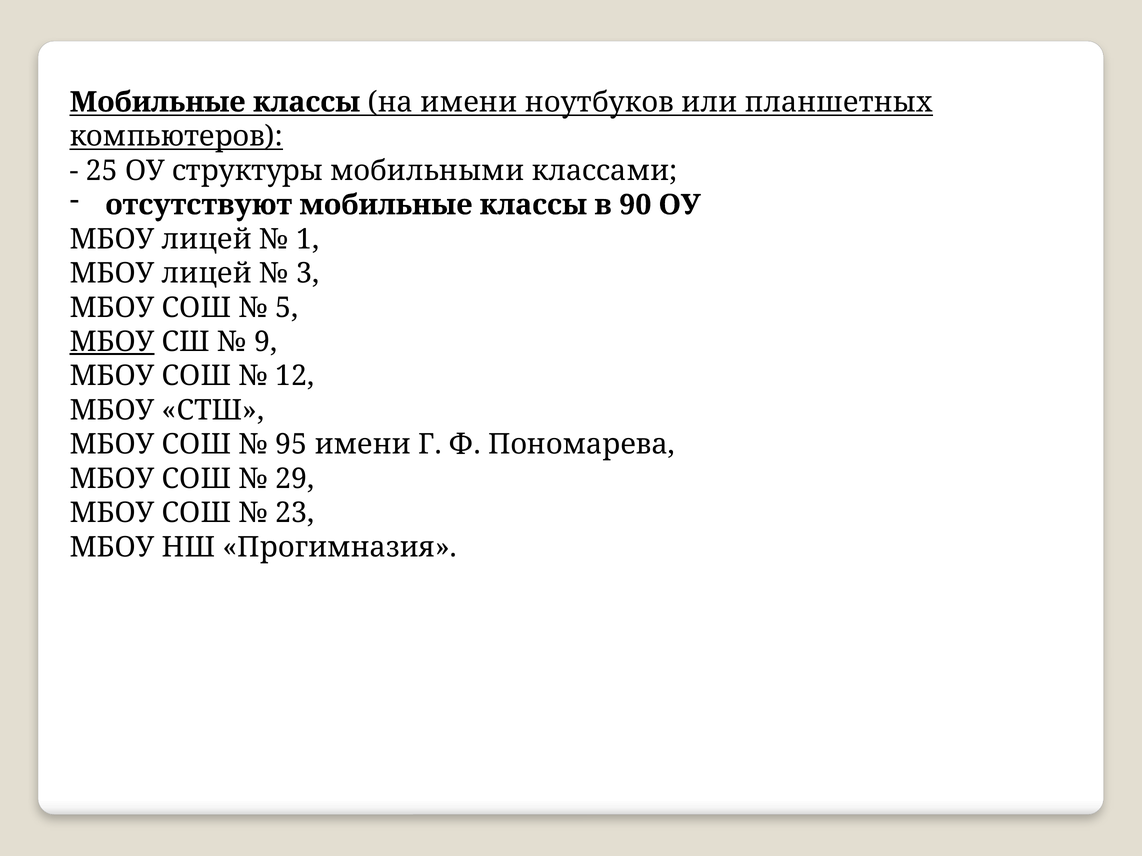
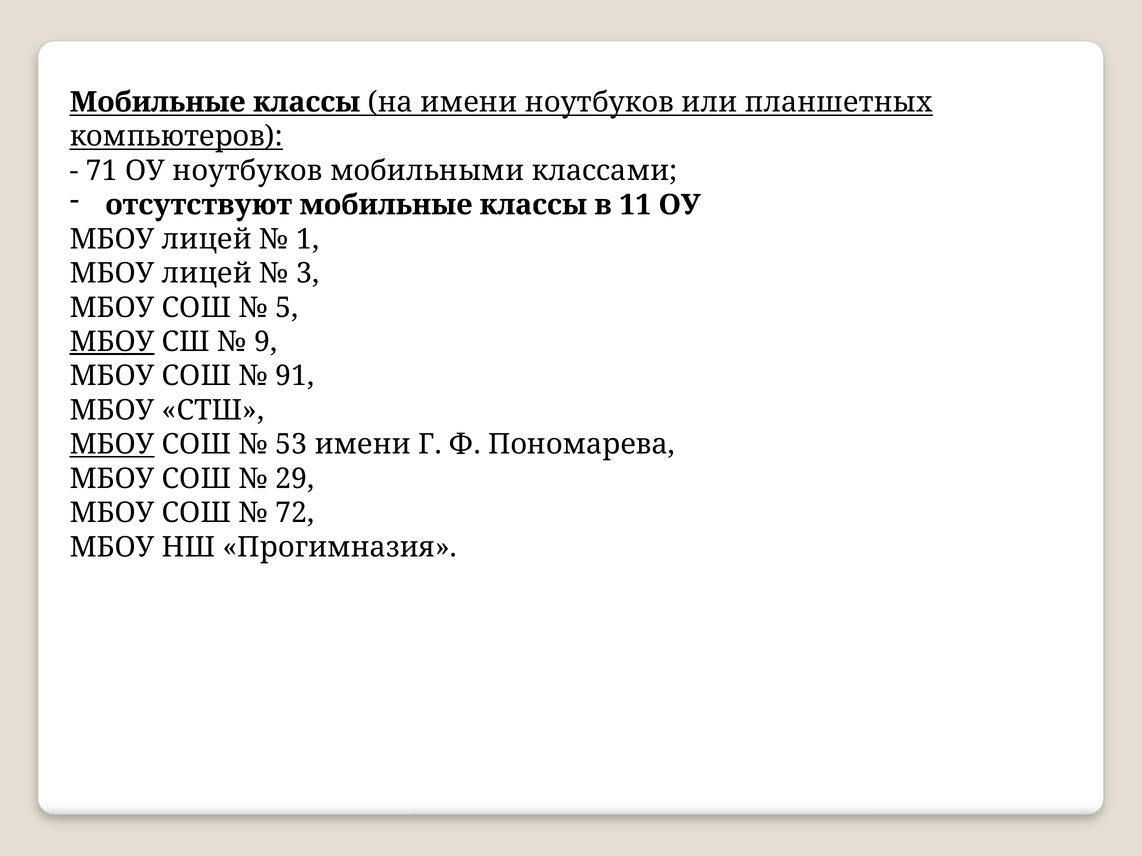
25: 25 -> 71 (102, 171)
ОУ структуры: структуры -> ноутбуков (247, 171)
90: 90 -> 11 (635, 205)
12: 12 -> 91 (295, 376)
МБОУ underline: none -> present (112, 445)
95: 95 -> 53 (291, 445)
23: 23 -> 72 (295, 513)
